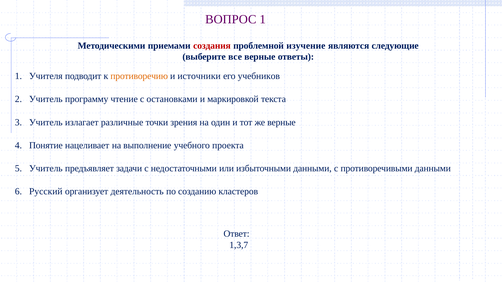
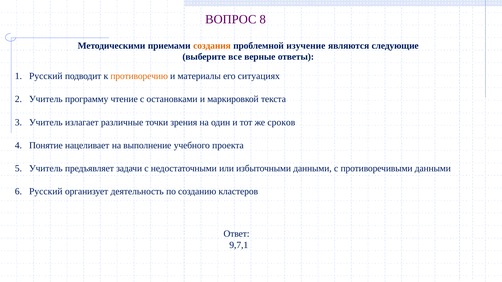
ВОПРОС 1: 1 -> 8 (263, 19)
создания colour: red -> orange (212, 46)
Учителя: Учителя -> Русский (46, 76)
источники: источники -> материалы (199, 76)
учебников: учебников -> ситуациях (259, 76)
же верные: верные -> сроков (281, 122)
1,3,7: 1,3,7 -> 9,7,1 (239, 245)
